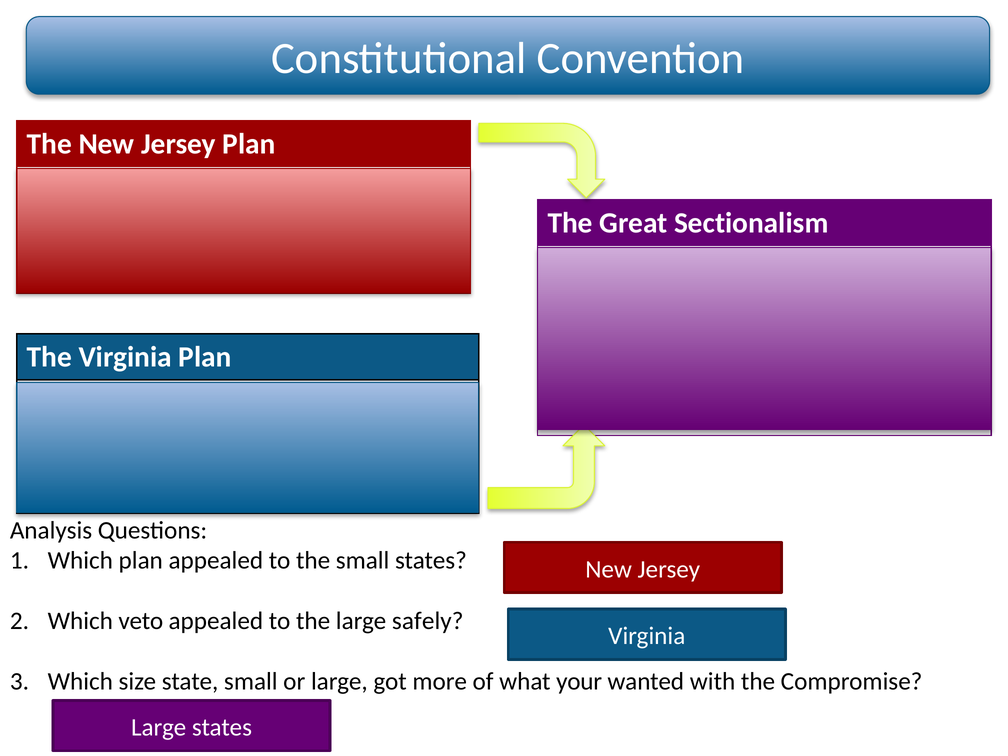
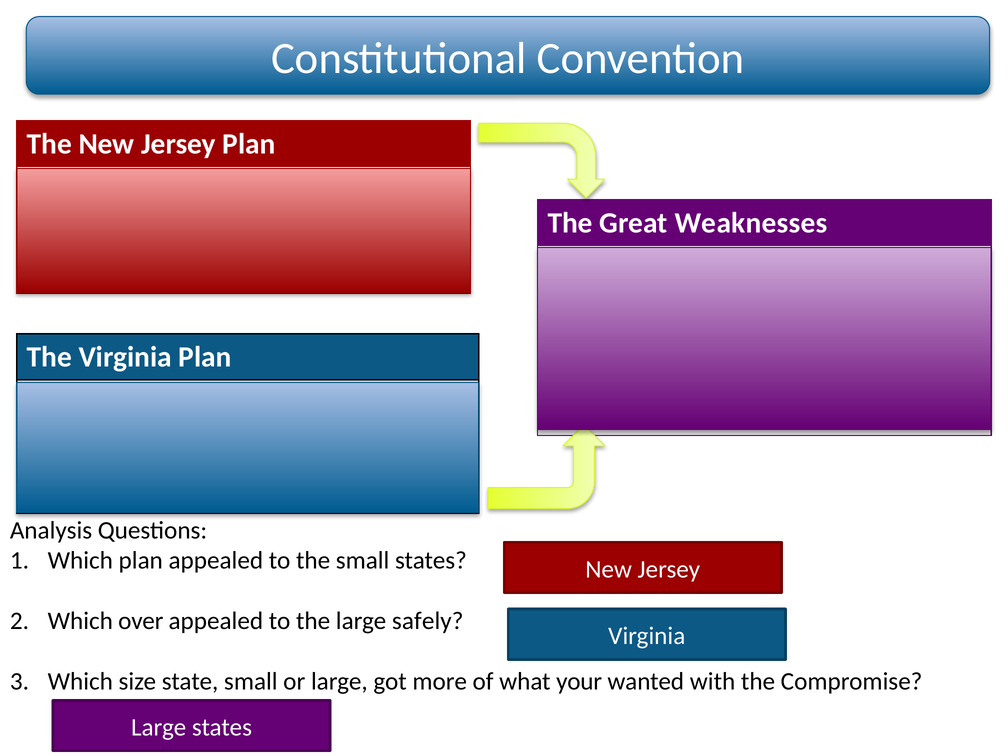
Sectionalism: Sectionalism -> Weaknesses (751, 223)
veto: veto -> over (141, 621)
